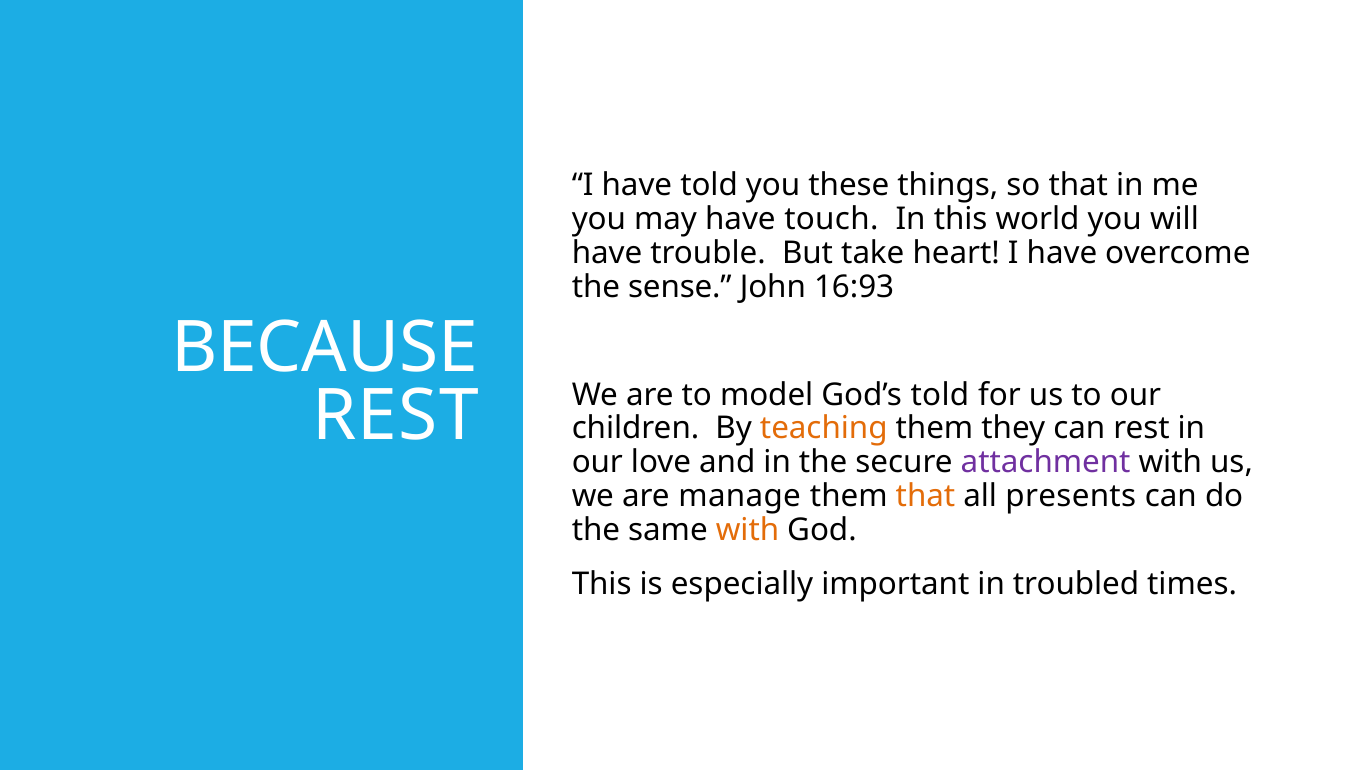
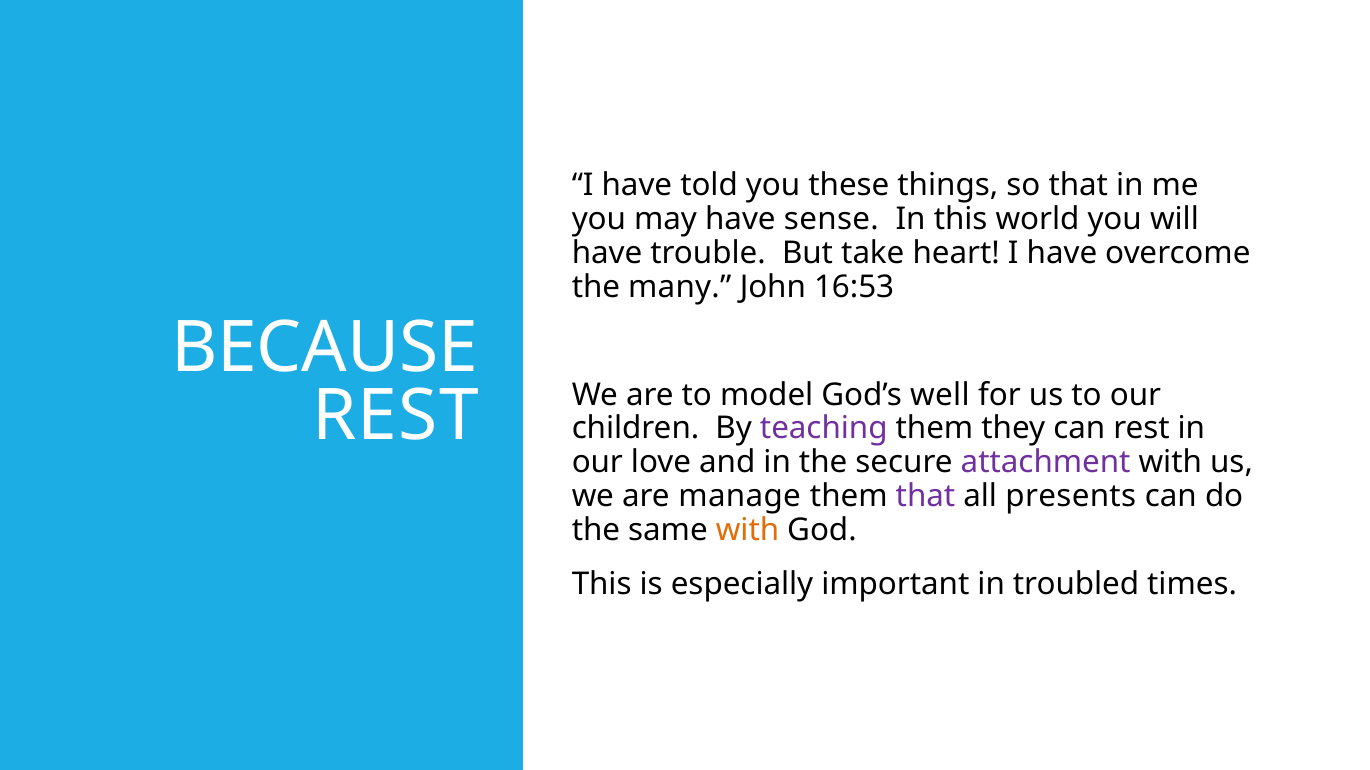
touch: touch -> sense (831, 220)
sense: sense -> many (680, 287)
16:93: 16:93 -> 16:53 (854, 287)
God’s told: told -> well (940, 395)
teaching colour: orange -> purple (824, 429)
that colour: orange -> purple (925, 497)
